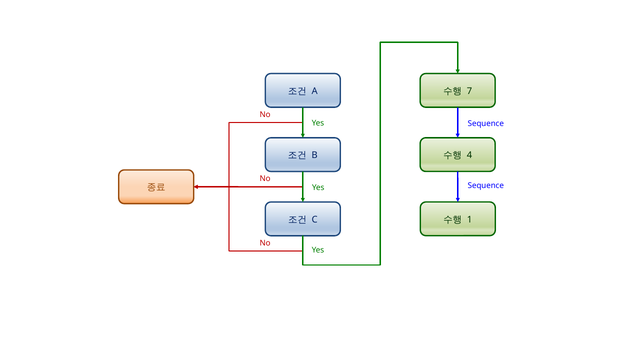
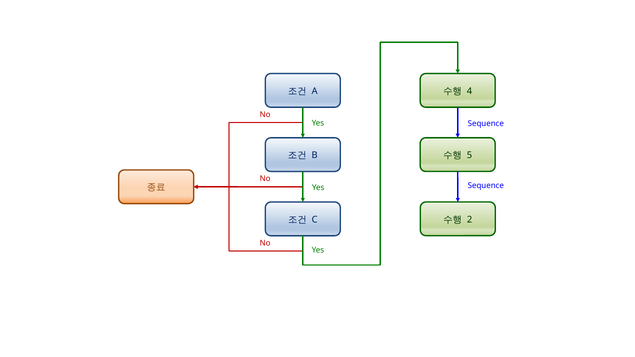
7: 7 -> 4 (469, 91)
4: 4 -> 5 (469, 155)
1: 1 -> 2 (470, 220)
